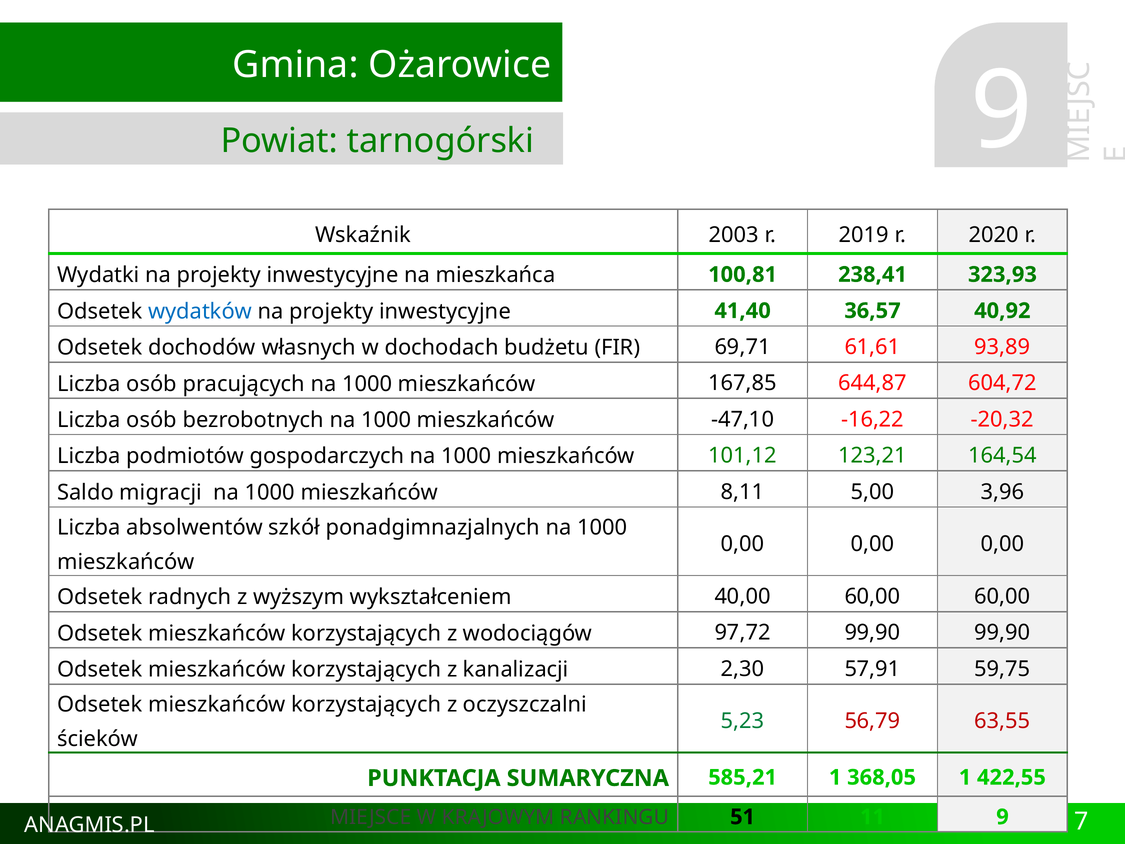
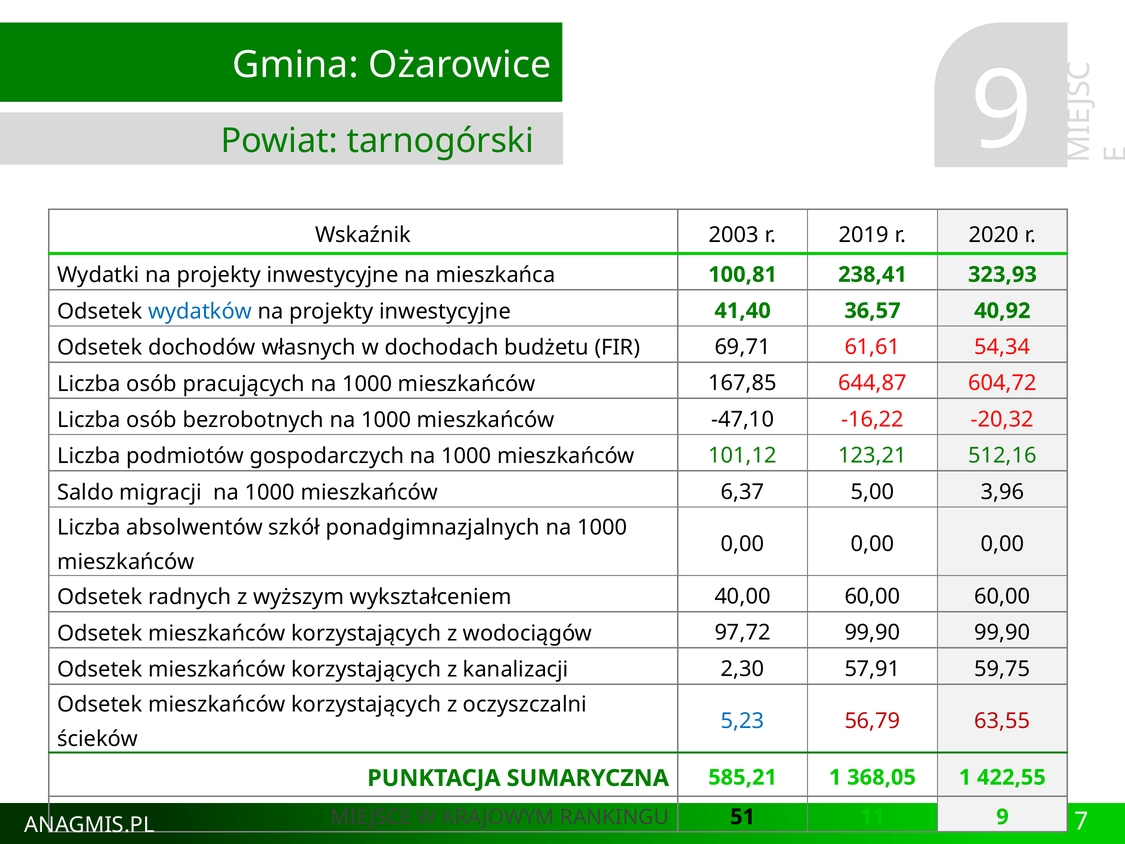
93,89: 93,89 -> 54,34 (1002, 347)
164,54: 164,54 -> 512,16 (1002, 455)
8,11: 8,11 -> 6,37 (743, 492)
5,23 colour: green -> blue (743, 721)
